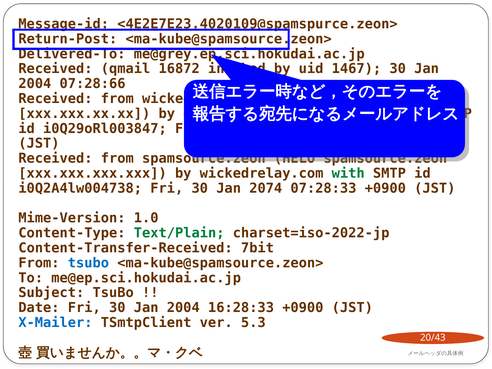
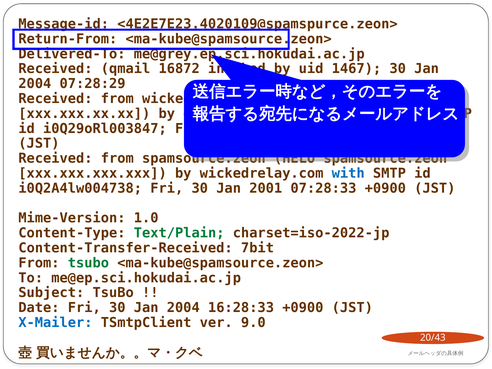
Return-Post: Return-Post -> Return-From (68, 39)
07:28:66: 07:28:66 -> 07:28:29 (93, 84)
with colour: green -> blue (348, 173)
2074: 2074 -> 2001 (266, 188)
tsubo colour: blue -> green (88, 263)
5.3: 5.3 -> 9.0 (253, 323)
